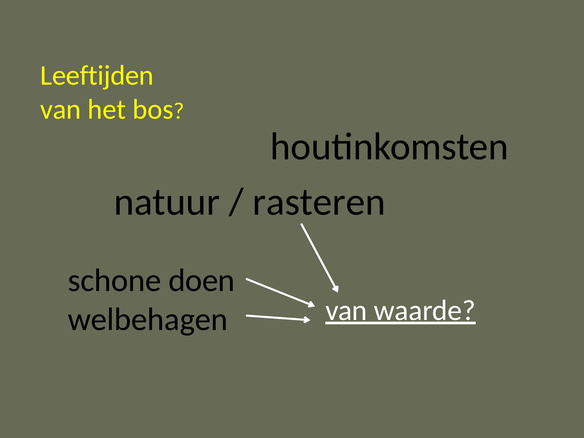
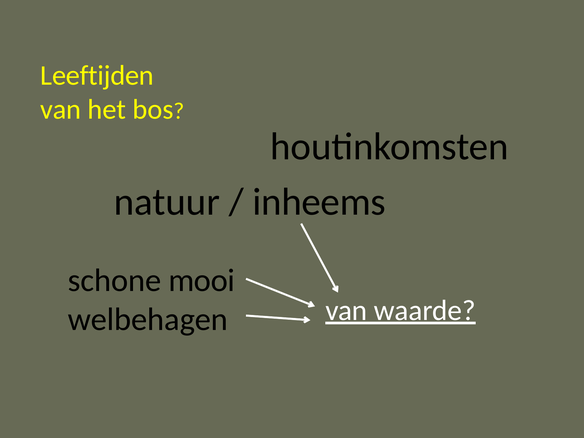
rasteren: rasteren -> inheems (319, 202)
doen: doen -> mooi (202, 280)
